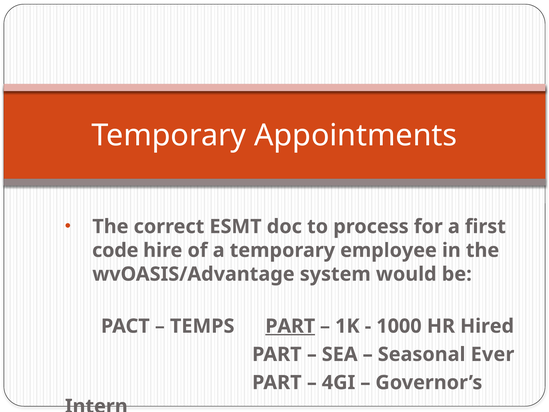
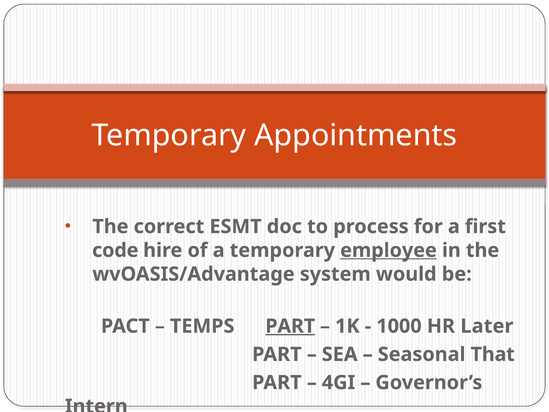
employee underline: none -> present (388, 250)
Hired: Hired -> Later (487, 326)
Ever: Ever -> That (493, 354)
